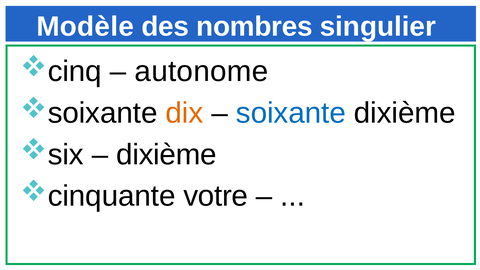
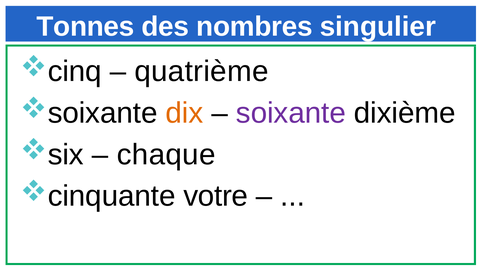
Modèle: Modèle -> Tonnes (85, 27)
autonome: autonome -> quatrième (201, 72)
soixante colour: blue -> purple (291, 113)
dixième: dixième -> chaque (166, 155)
